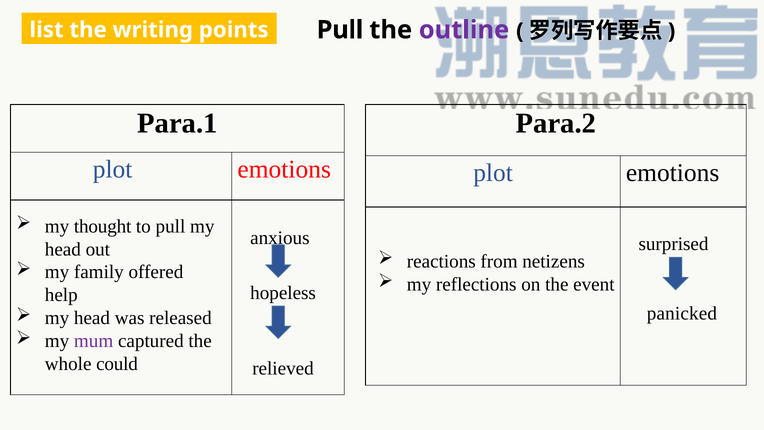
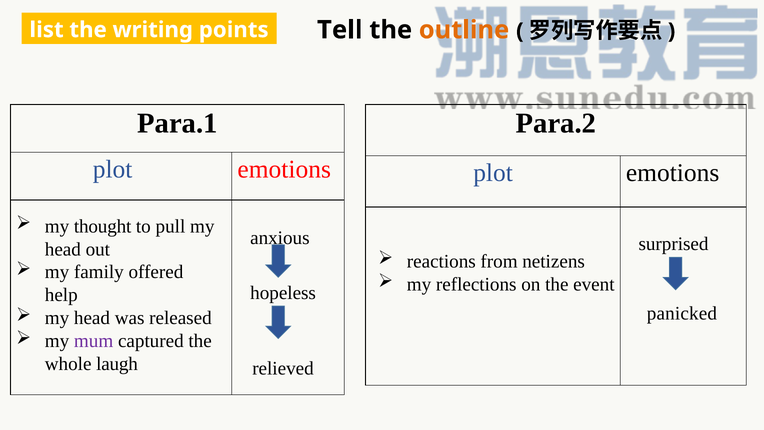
points Pull: Pull -> Tell (340, 30)
outline colour: purple -> orange (464, 30)
could: could -> laugh (117, 364)
